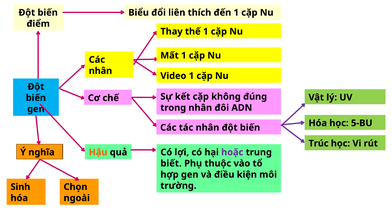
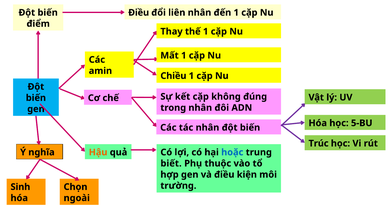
Biểu: Biểu -> Điều (139, 13)
liên thích: thích -> nhân (199, 13)
nhân: nhân -> amin (100, 71)
Video: Video -> Chiều (173, 76)
hoặc colour: purple -> blue (232, 152)
